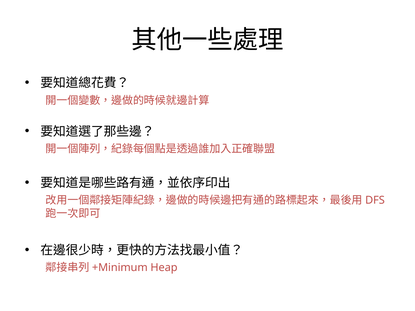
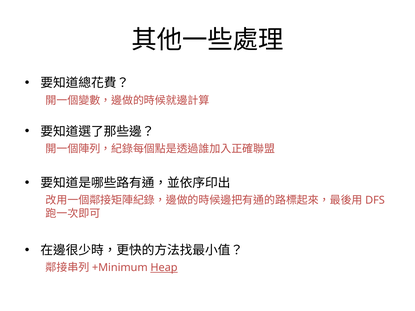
Heap underline: none -> present (164, 268)
